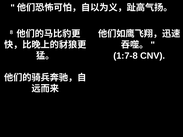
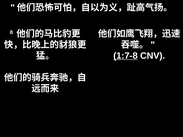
1:7-8 underline: none -> present (125, 56)
